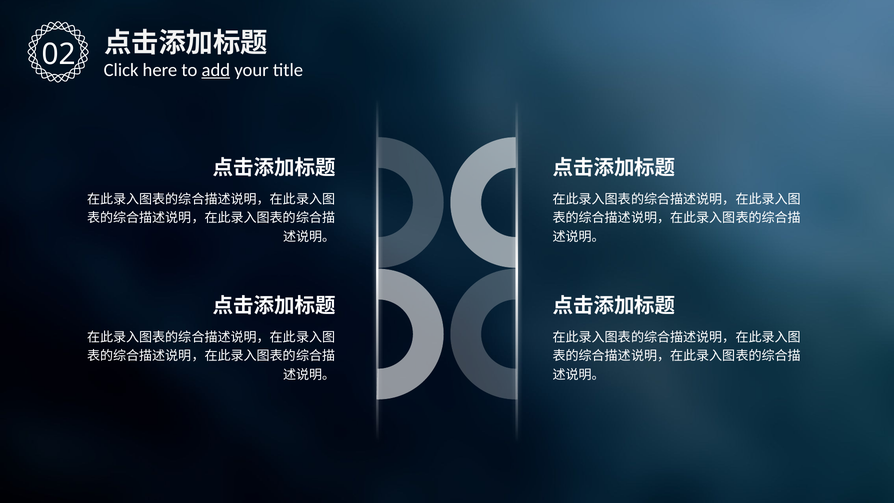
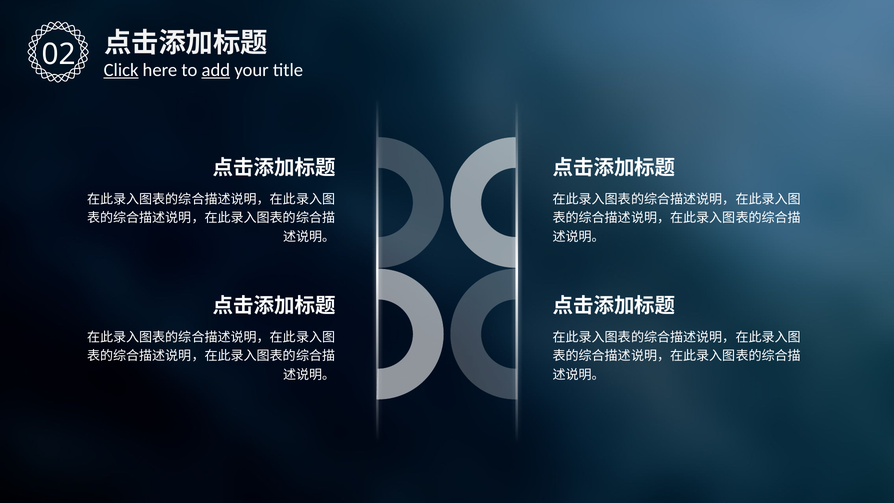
Click underline: none -> present (121, 70)
